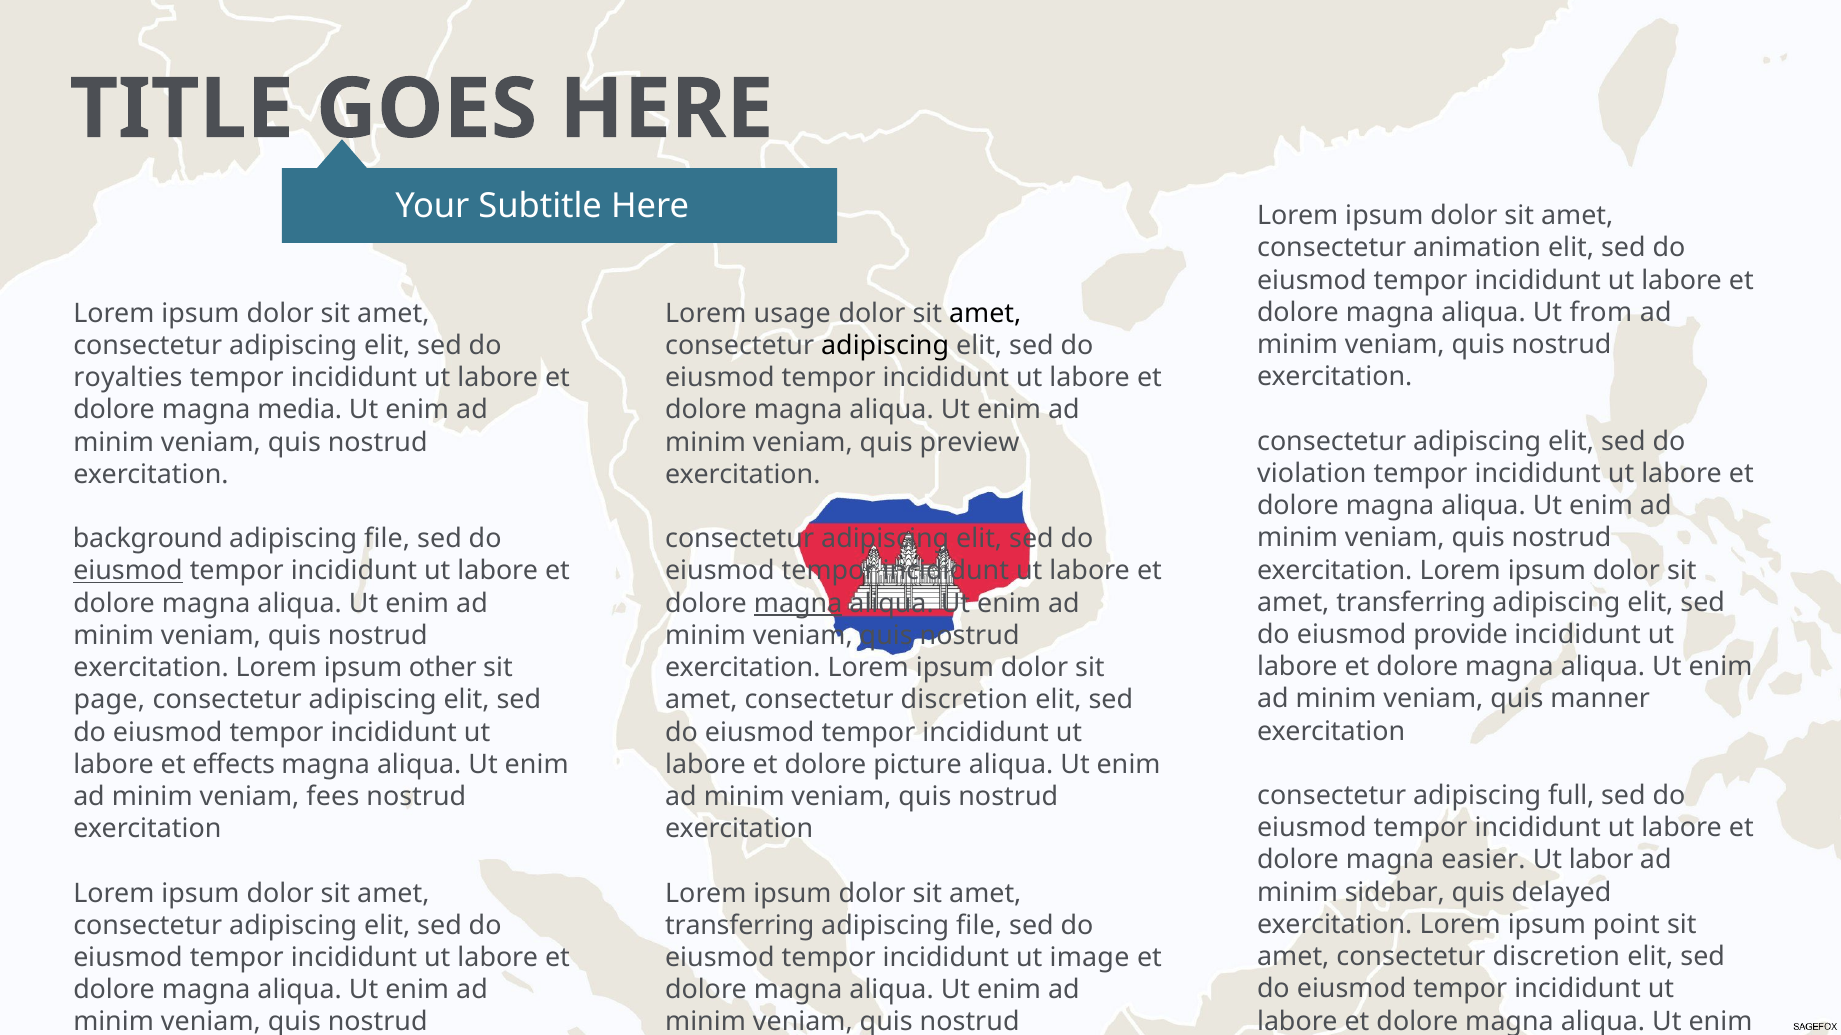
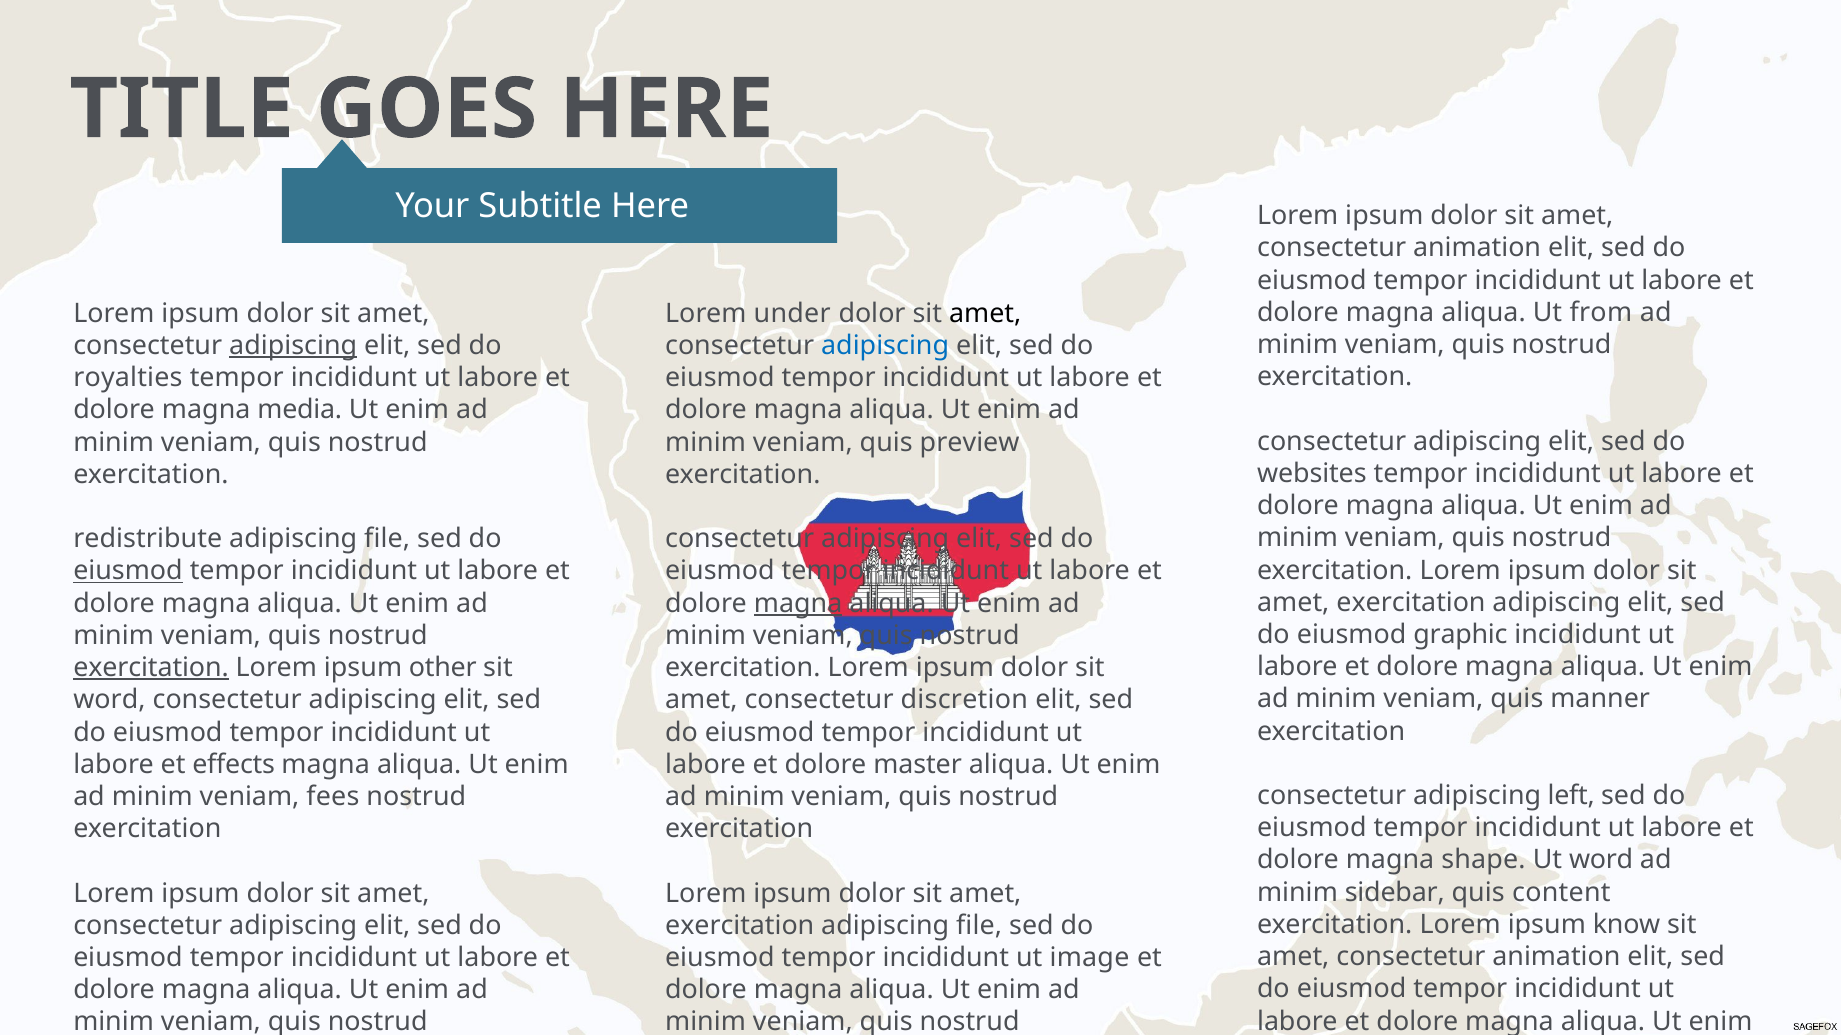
usage: usage -> under (792, 313)
adipiscing underline: none -> present (293, 346)
adipiscing colour: black -> blue (885, 346)
violation: violation -> websites (1312, 474)
background: background -> redistribute (148, 539)
transferring: transferring -> exercitation (1411, 603)
provide: provide -> graphic (1461, 635)
exercitation underline: none -> present (151, 668)
page: page -> word (109, 700)
picture: picture -> master (918, 765)
full: full -> left (1571, 796)
easier: easier -> shape (1483, 861)
Ut labor: labor -> word (1601, 861)
delayed: delayed -> content (1561, 893)
point: point -> know (1627, 925)
transferring: transferring -> exercitation (740, 926)
discretion: discretion -> animation (1556, 957)
